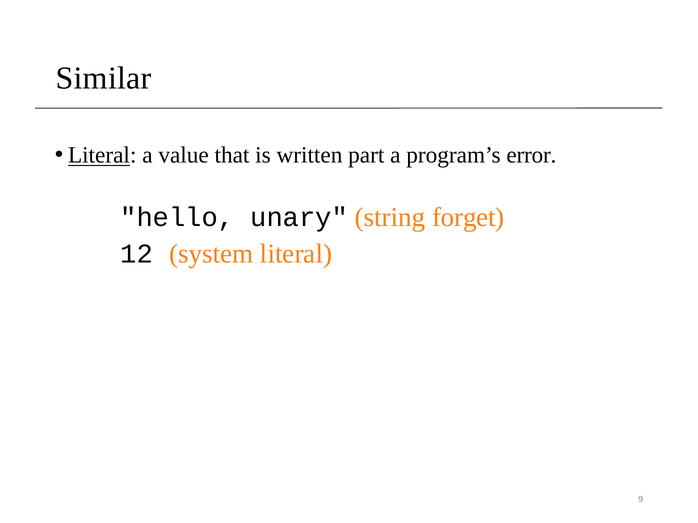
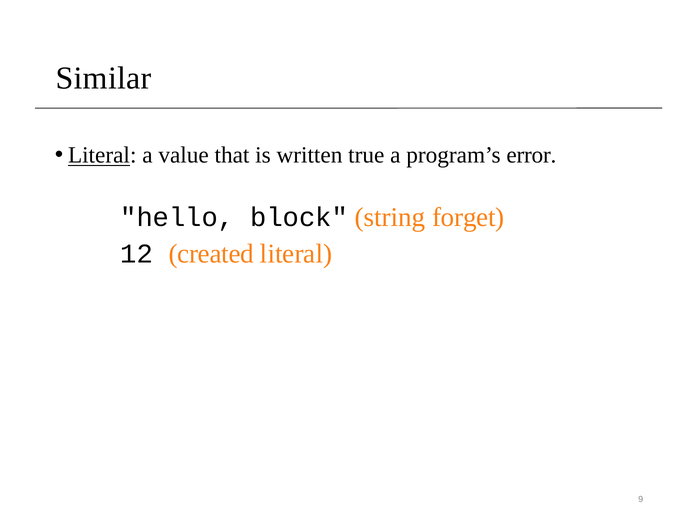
part: part -> true (366, 155)
unary: unary -> block (299, 218)
system: system -> created (211, 254)
